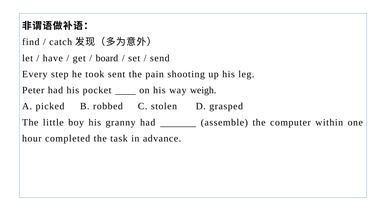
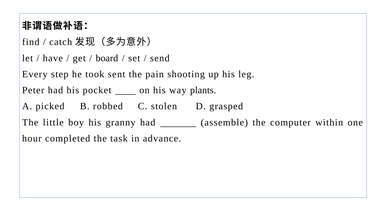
weigh: weigh -> plants (203, 90)
